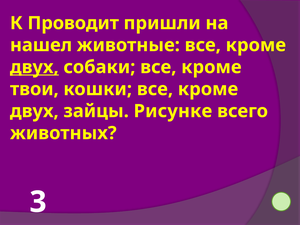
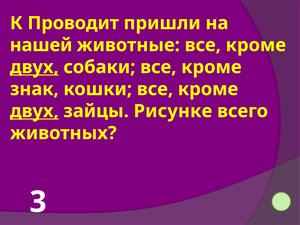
нашел: нашел -> нашей (41, 45)
твои: твои -> знак (34, 89)
двух underline: none -> present (34, 111)
